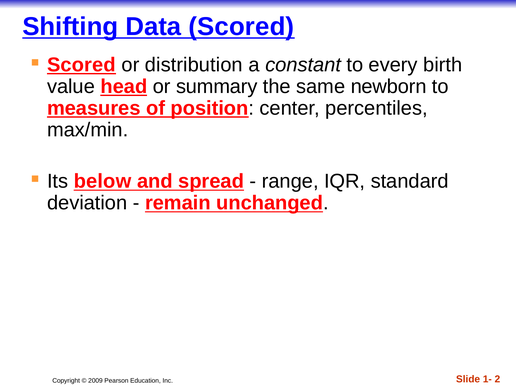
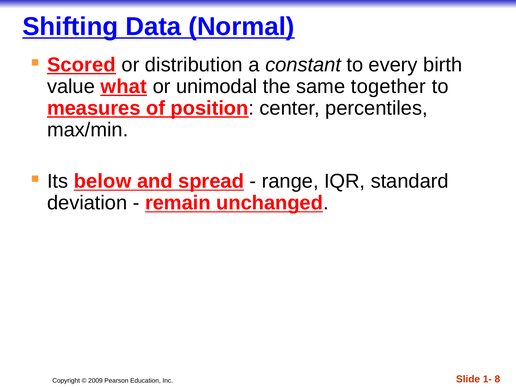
Data Scored: Scored -> Normal (241, 27)
head: head -> what (124, 87)
summary: summary -> unimodal (217, 87)
newborn: newborn -> together (388, 87)
2: 2 -> 8 (497, 379)
